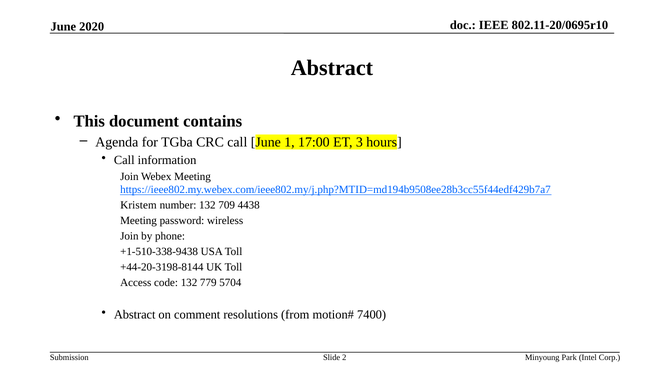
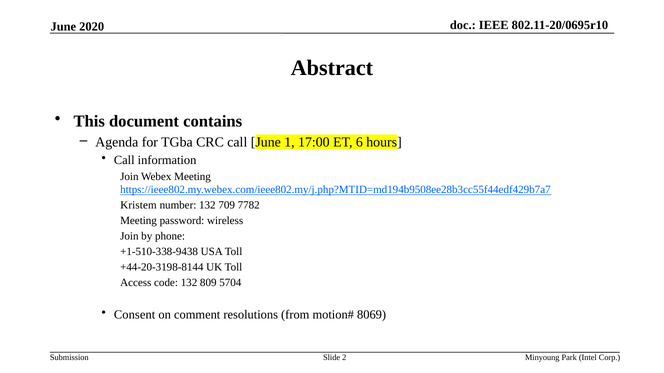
3: 3 -> 6 (359, 142)
4438: 4438 -> 7782 (249, 206)
779: 779 -> 809 (208, 283)
Abstract: Abstract -> Consent (135, 315)
7400: 7400 -> 8069 (372, 315)
